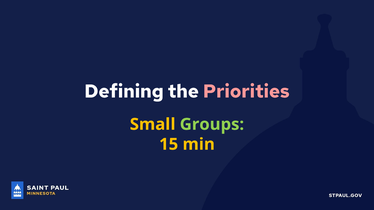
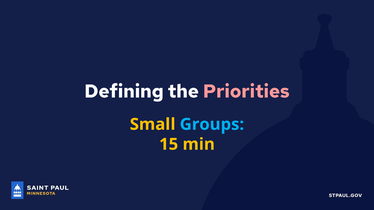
Groups colour: light green -> light blue (212, 125)
